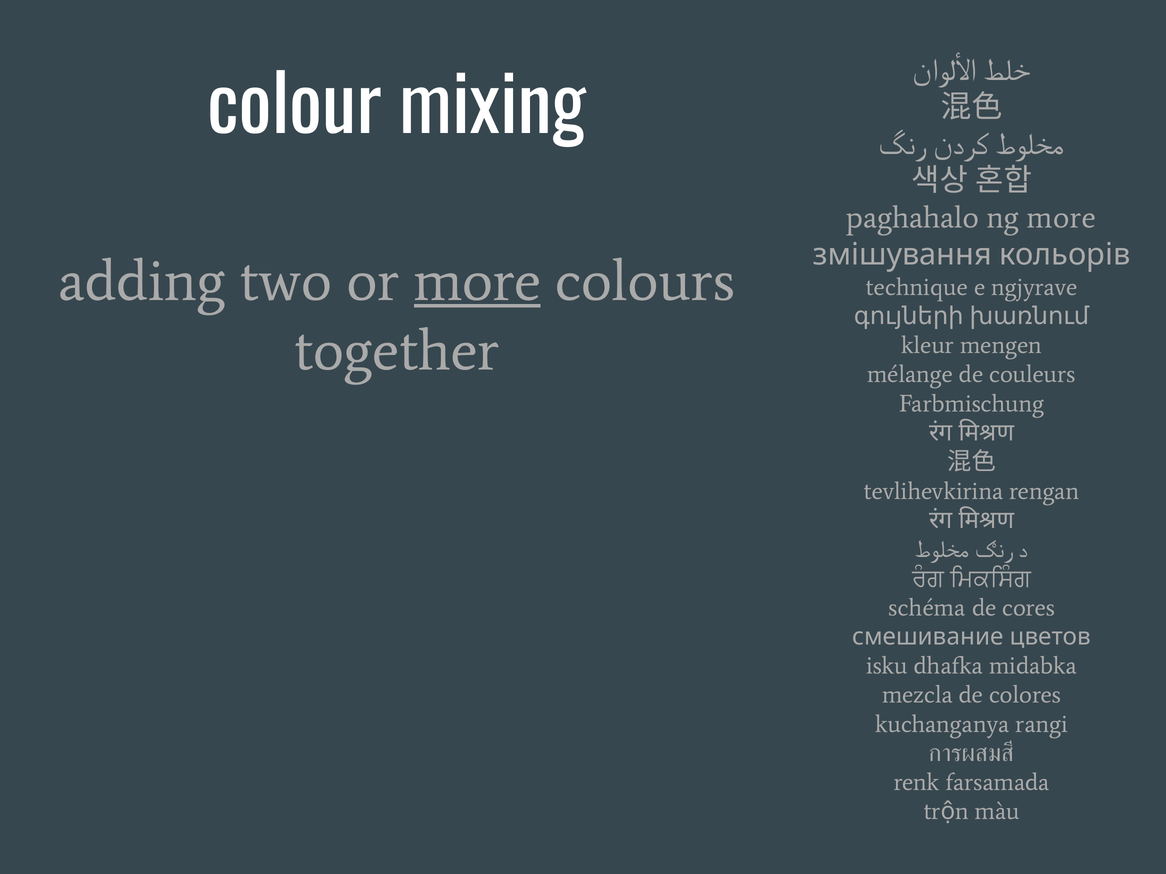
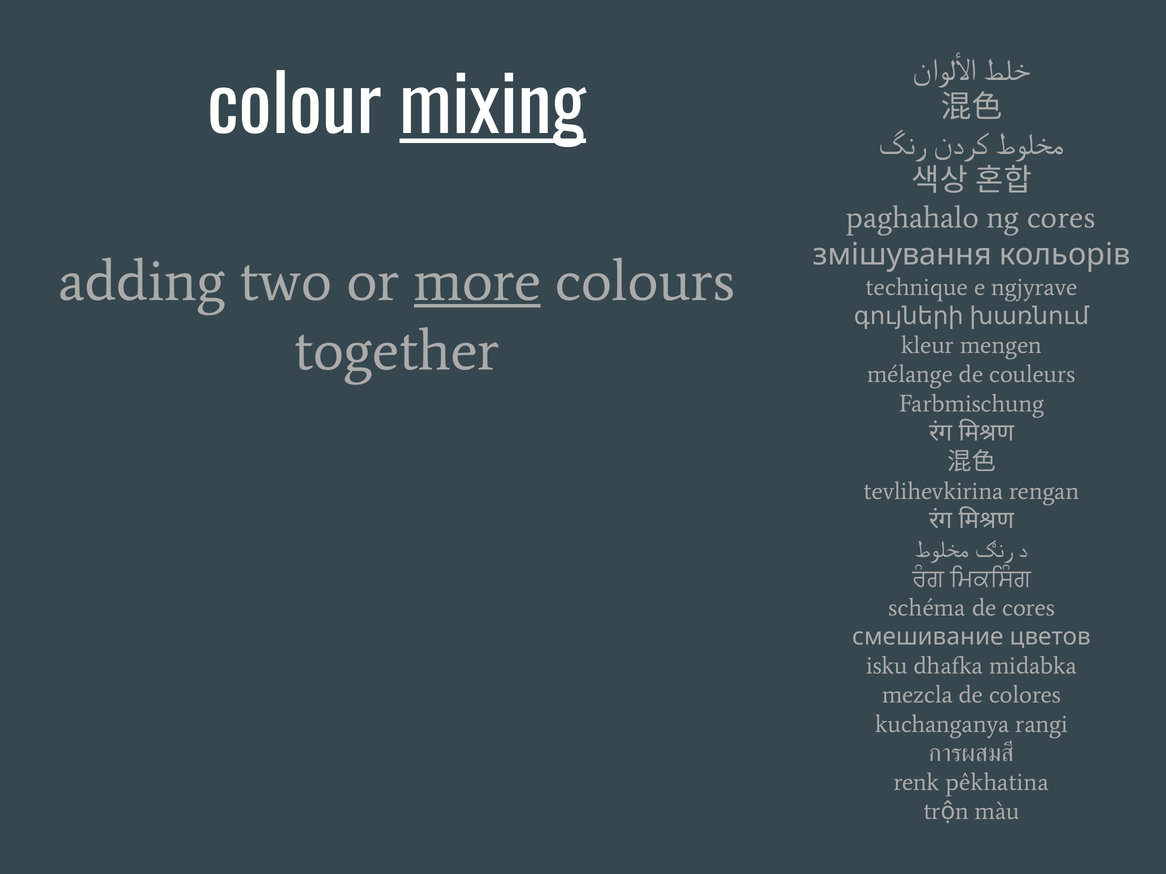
mixing underline: none -> present (493, 107)
ng more: more -> cores (1061, 218)
farsamada: farsamada -> pêkhatina (997, 783)
